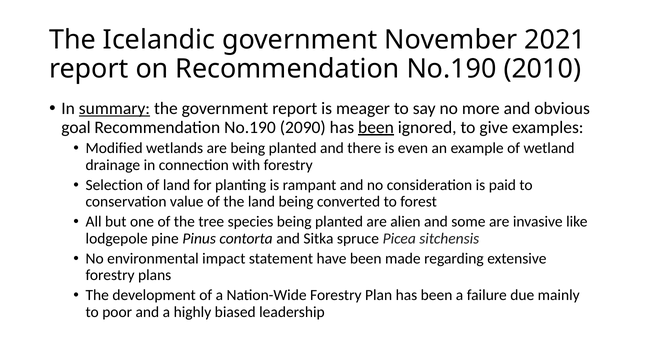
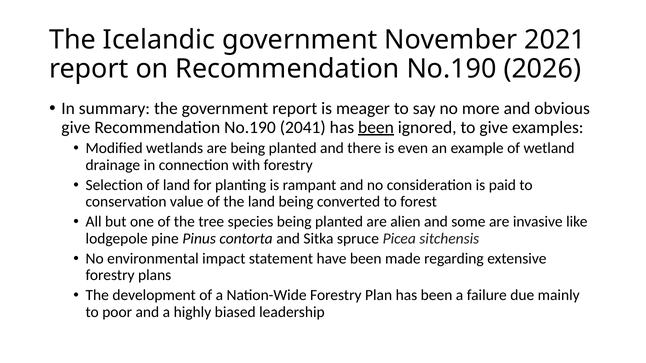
2010: 2010 -> 2026 (542, 69)
summary underline: present -> none (114, 108)
goal: goal -> give (76, 127)
2090: 2090 -> 2041 (303, 127)
